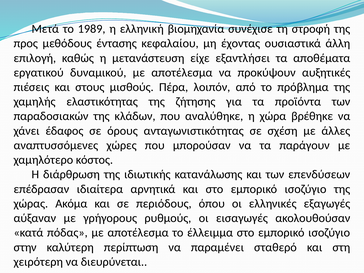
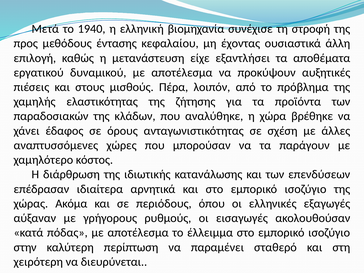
1989: 1989 -> 1940 (92, 29)
